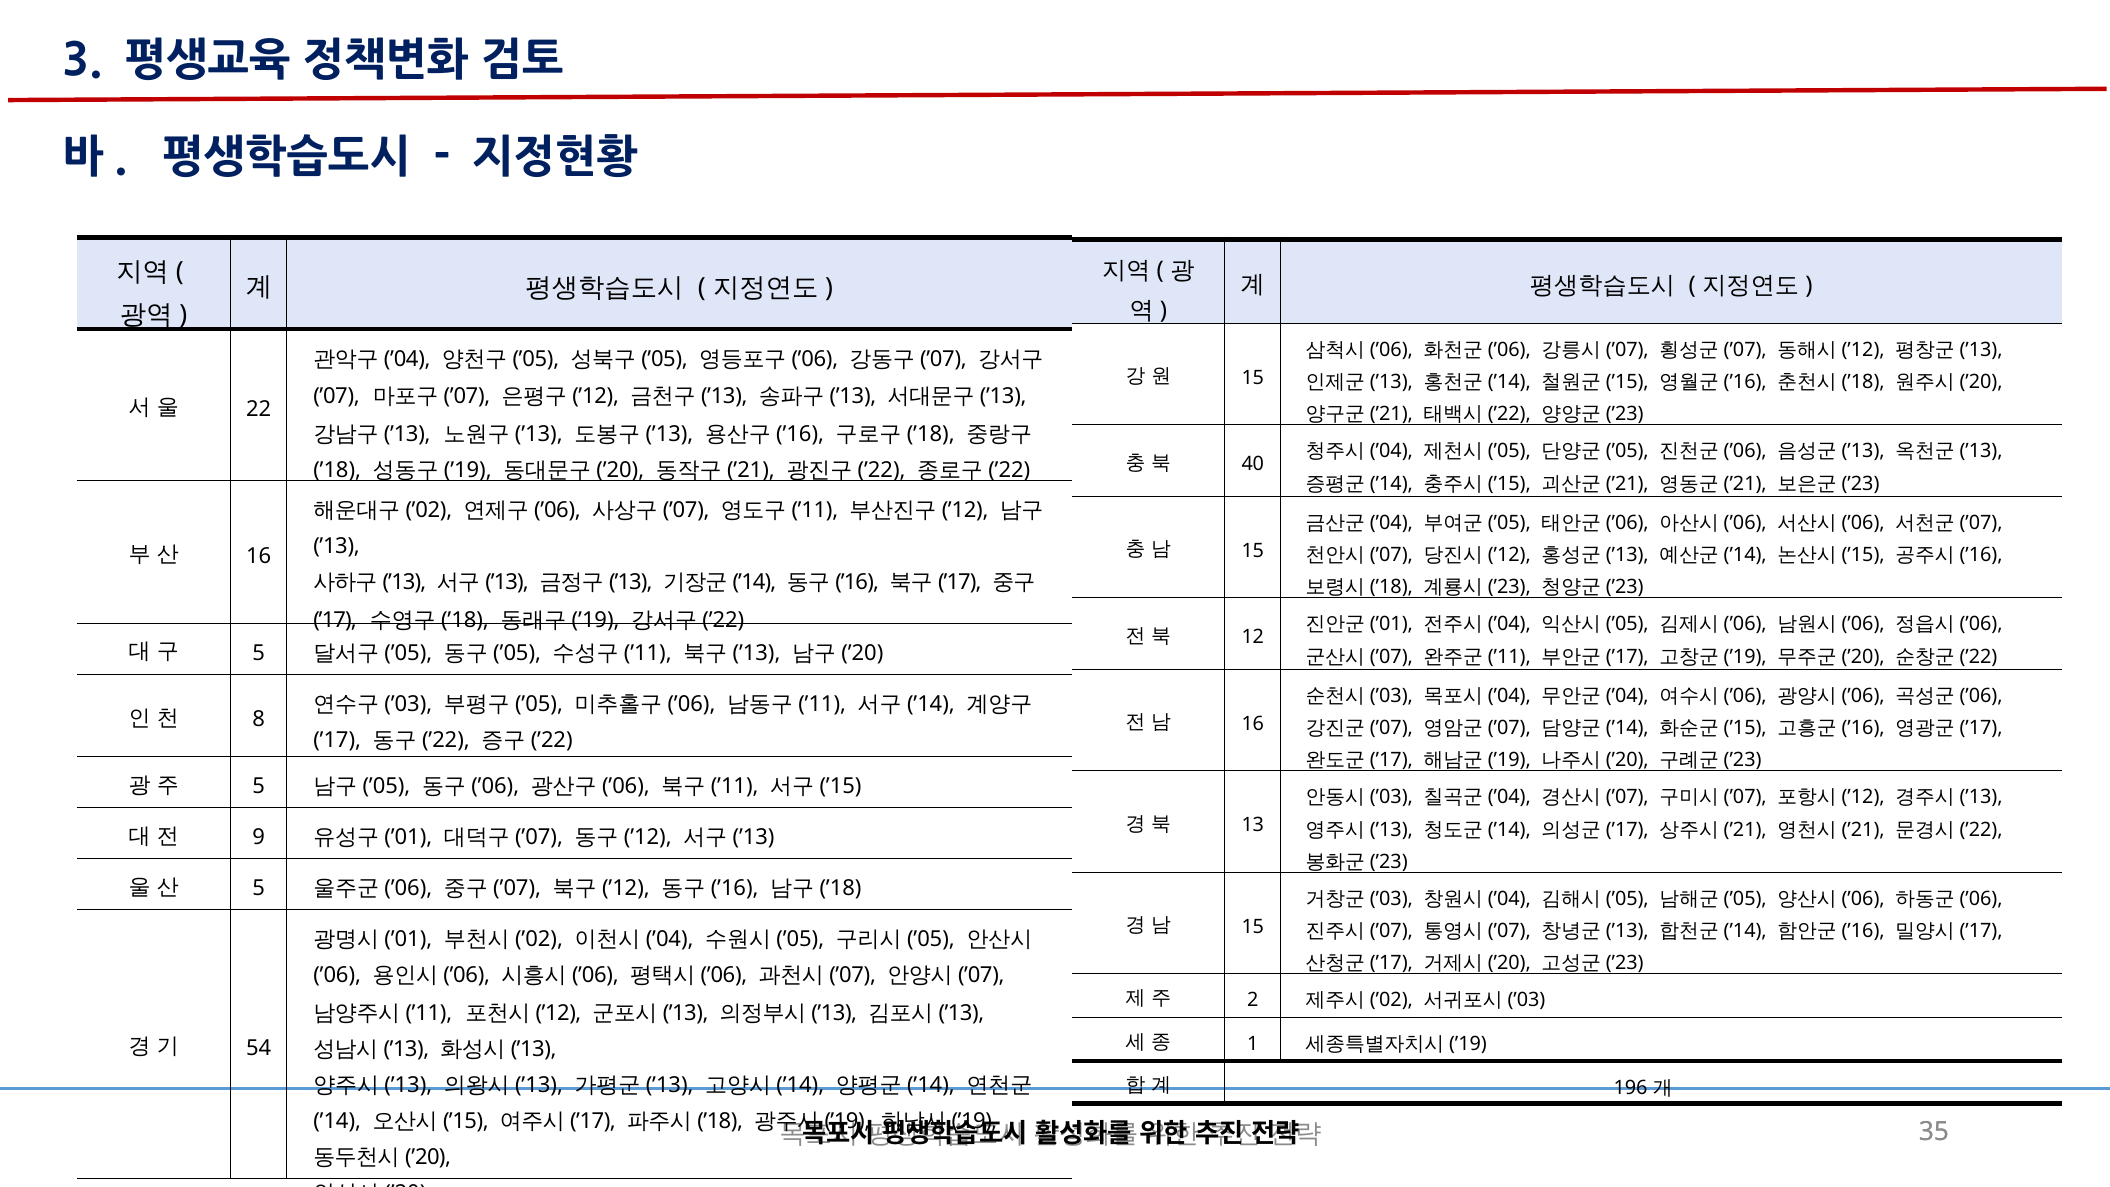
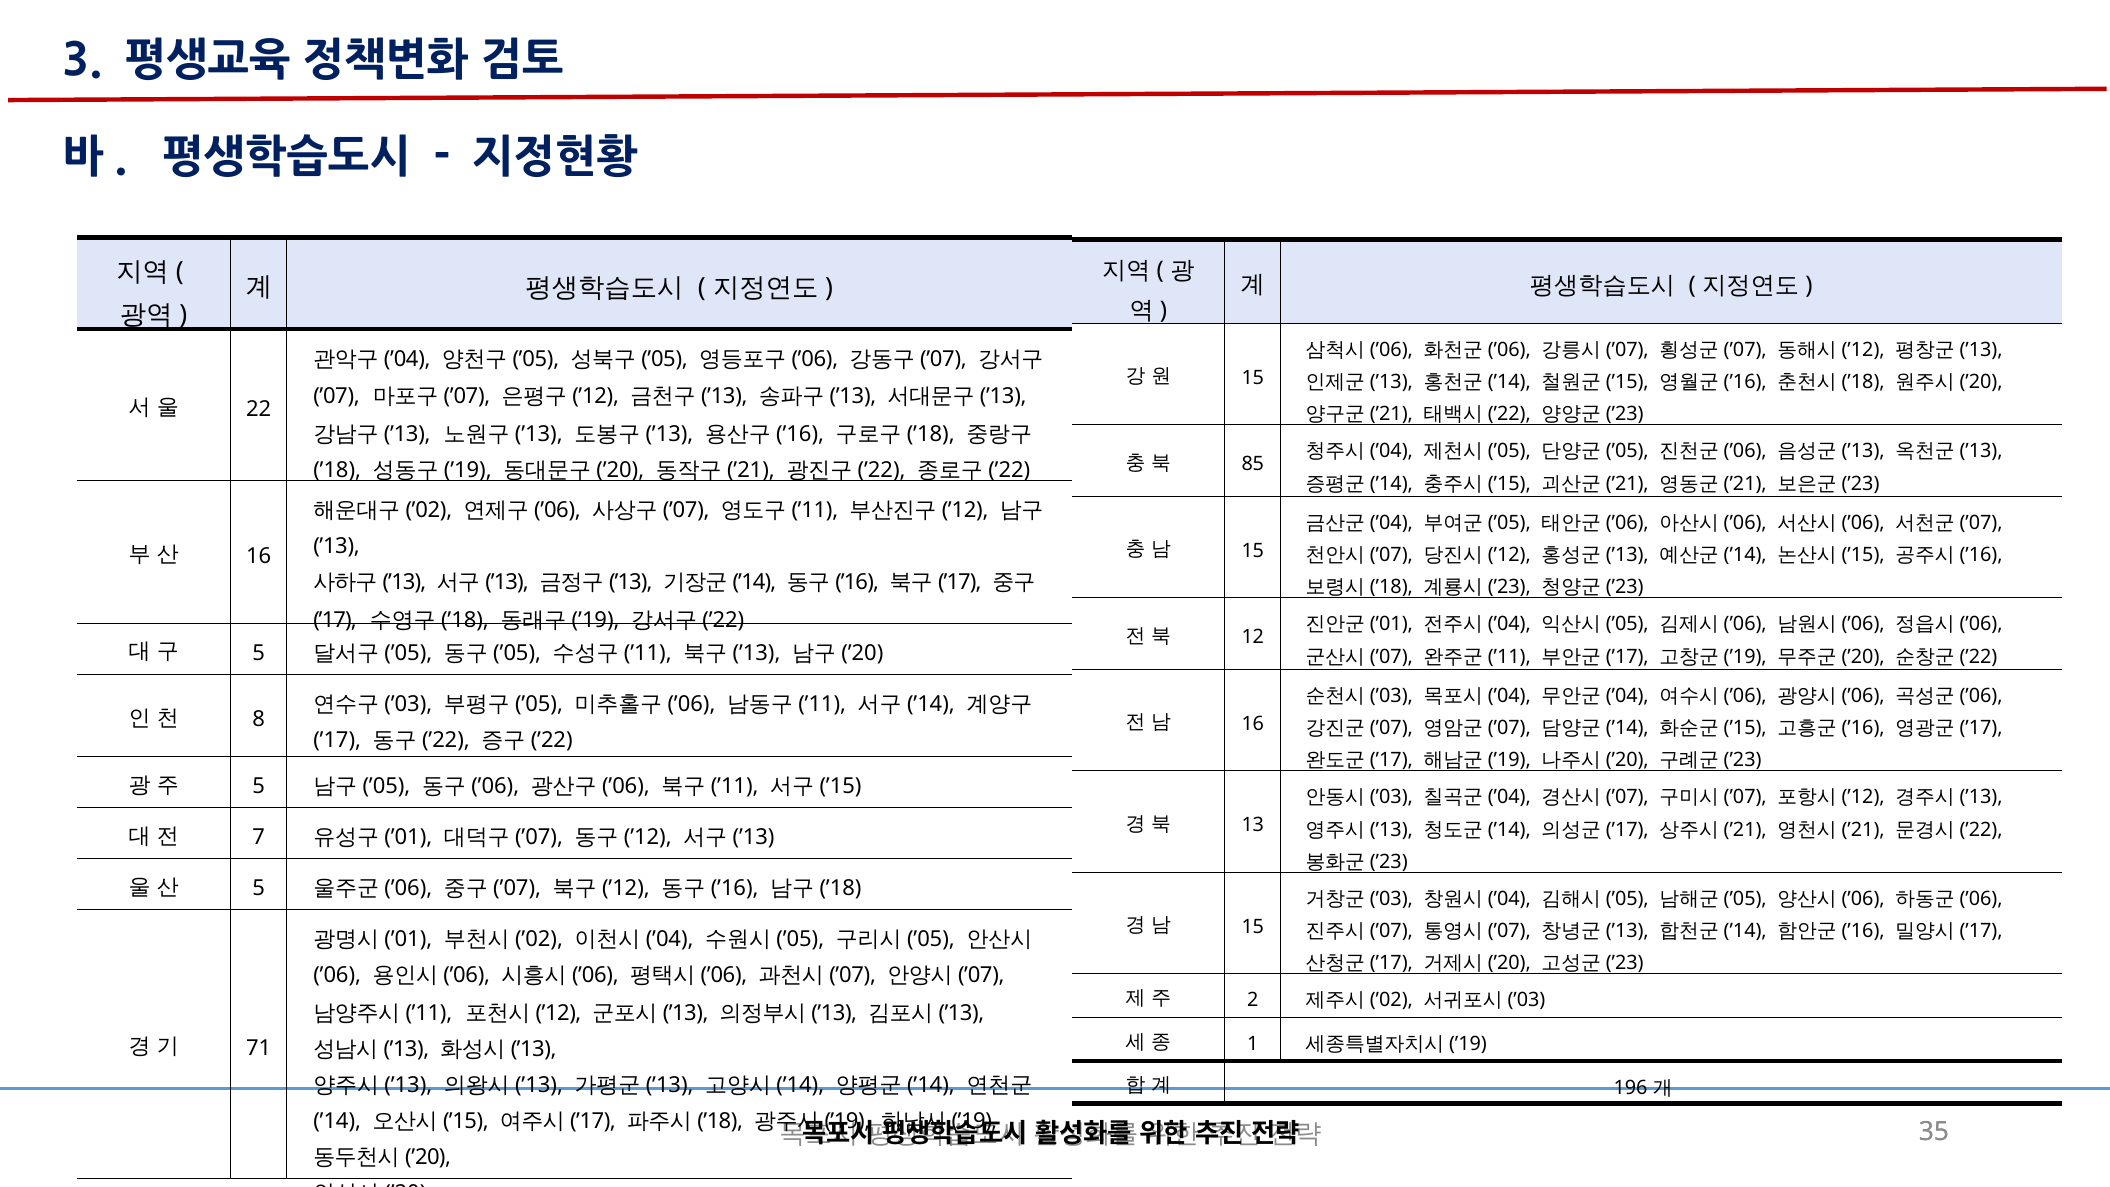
40: 40 -> 85 (1253, 464)
9: 9 -> 7 (259, 837)
54: 54 -> 71 (259, 1048)
